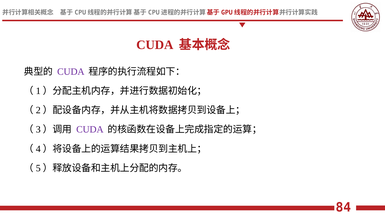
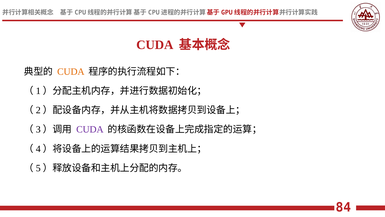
CUDA colour: purple -> orange (71, 72)
